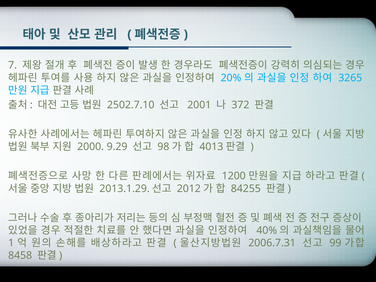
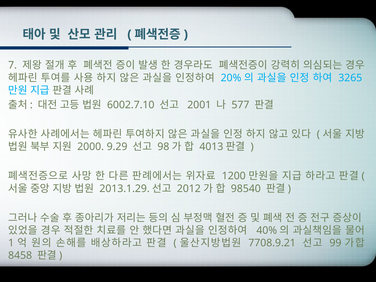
2502.7.10: 2502.7.10 -> 6002.7.10 (131, 105)
372: 372 -> 577 (240, 105)
84255: 84255 -> 98540 (246, 189)
2006.7.31: 2006.7.31 -> 7708.9.21 (272, 243)
